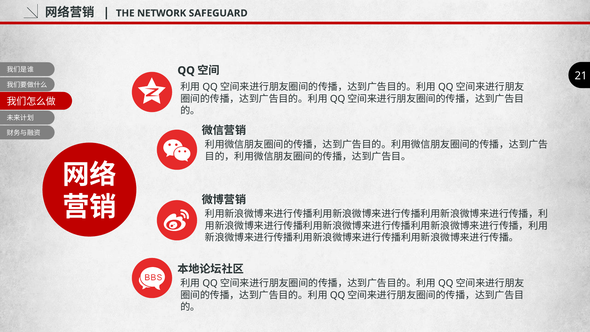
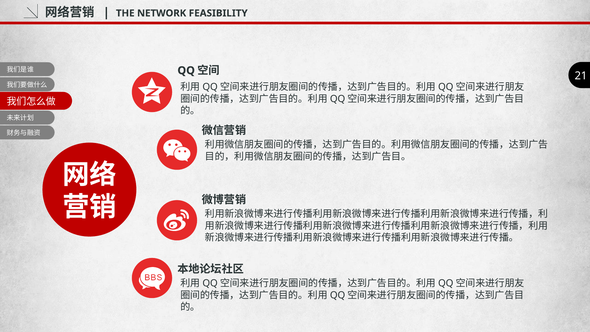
SAFEGUARD: SAFEGUARD -> FEASIBILITY (218, 13)
